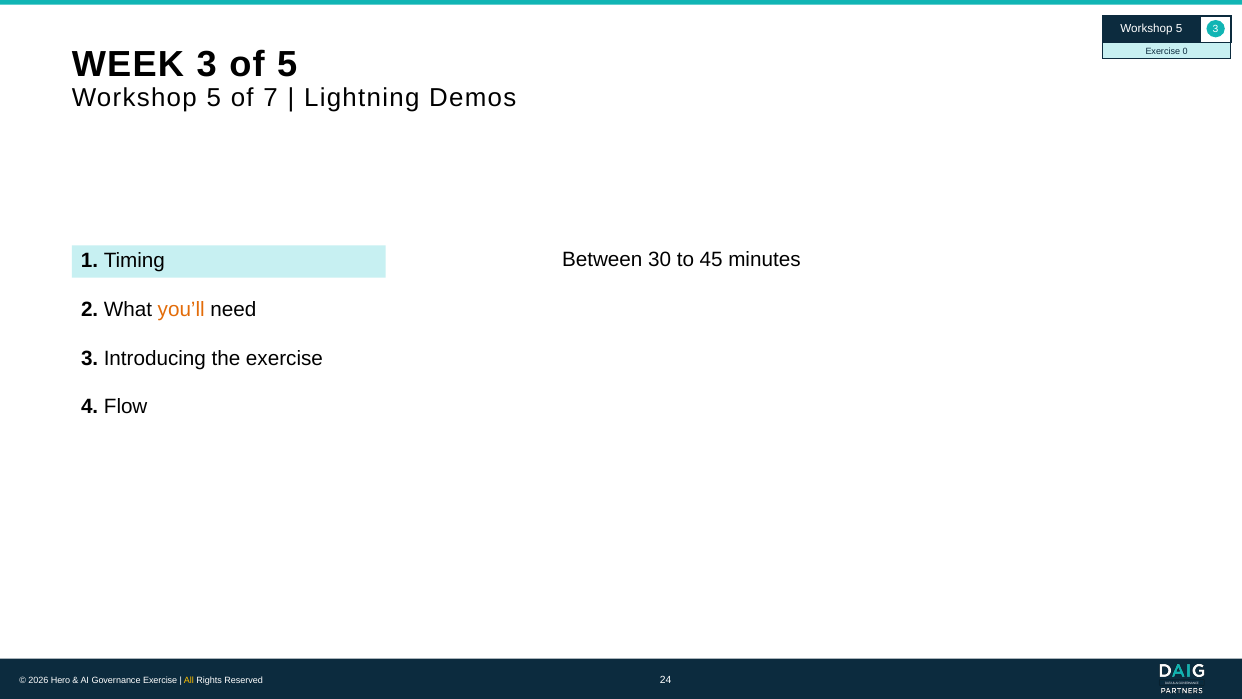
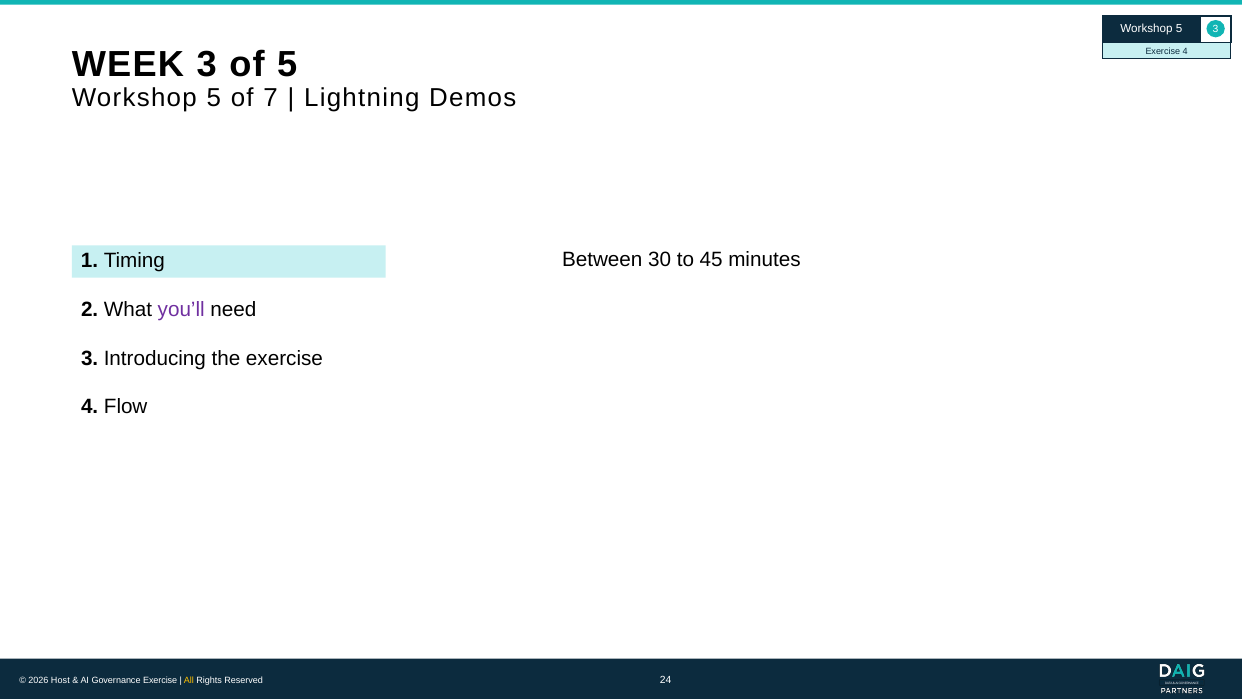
0: 0 -> 4 (1185, 51)
you’ll colour: orange -> purple (181, 309)
Hero: Hero -> Host (60, 680)
